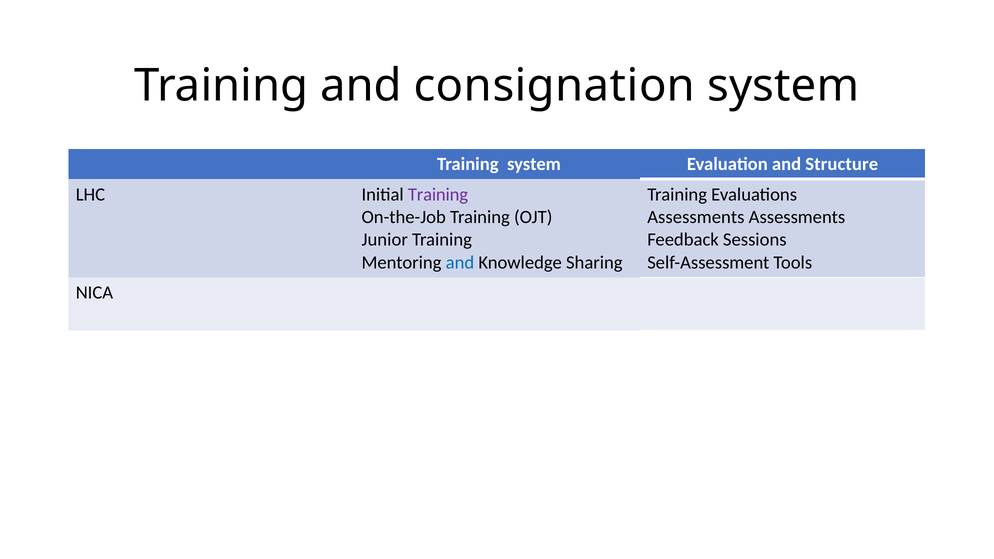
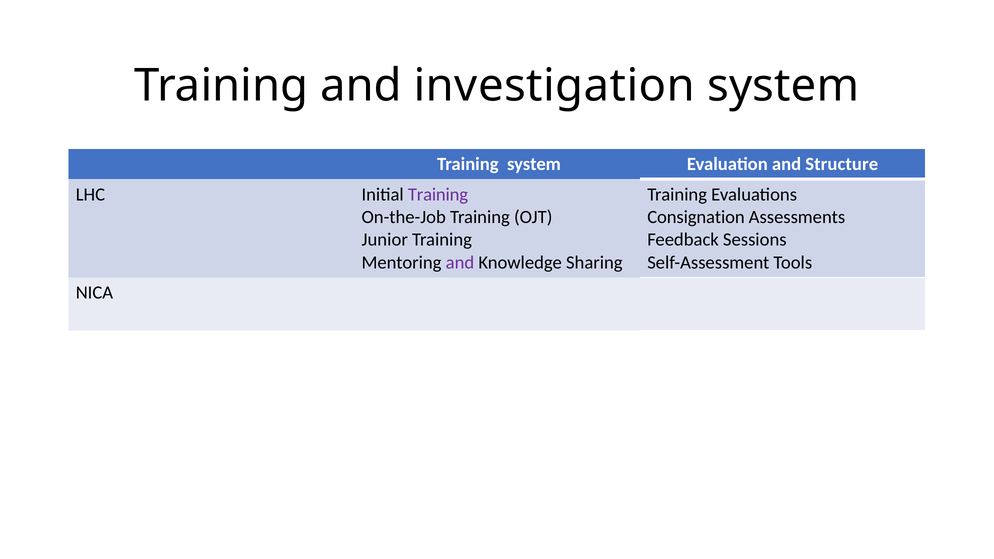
consignation: consignation -> investigation (554, 86)
Assessments: Assessments -> Consignation (696, 217)
and colour: blue -> purple (460, 263)
